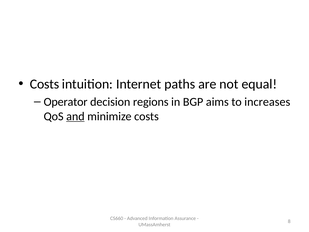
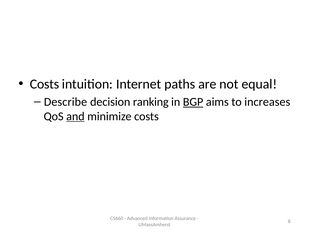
Operator: Operator -> Describe (65, 102)
regions: regions -> ranking (151, 102)
BGP underline: none -> present (193, 102)
